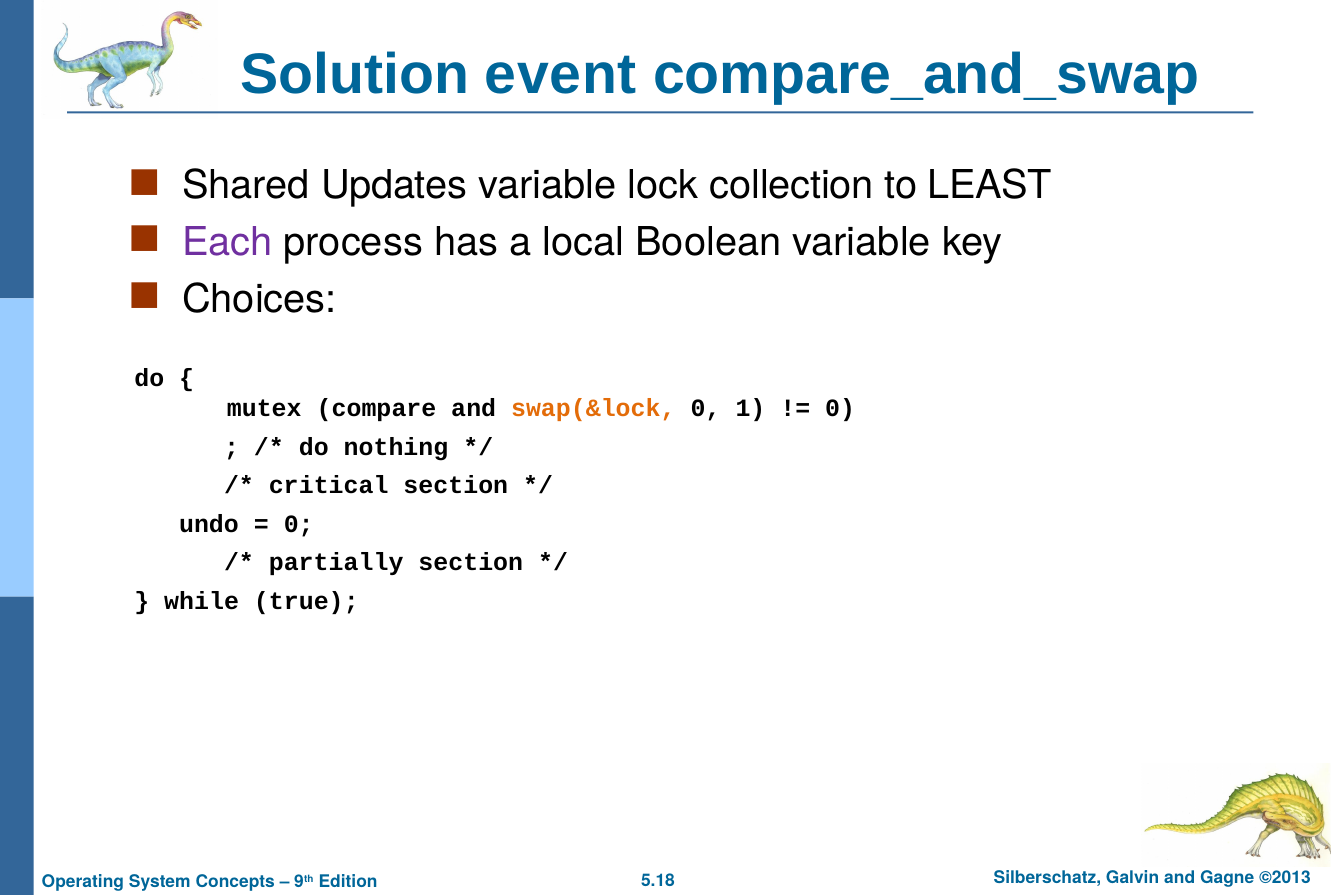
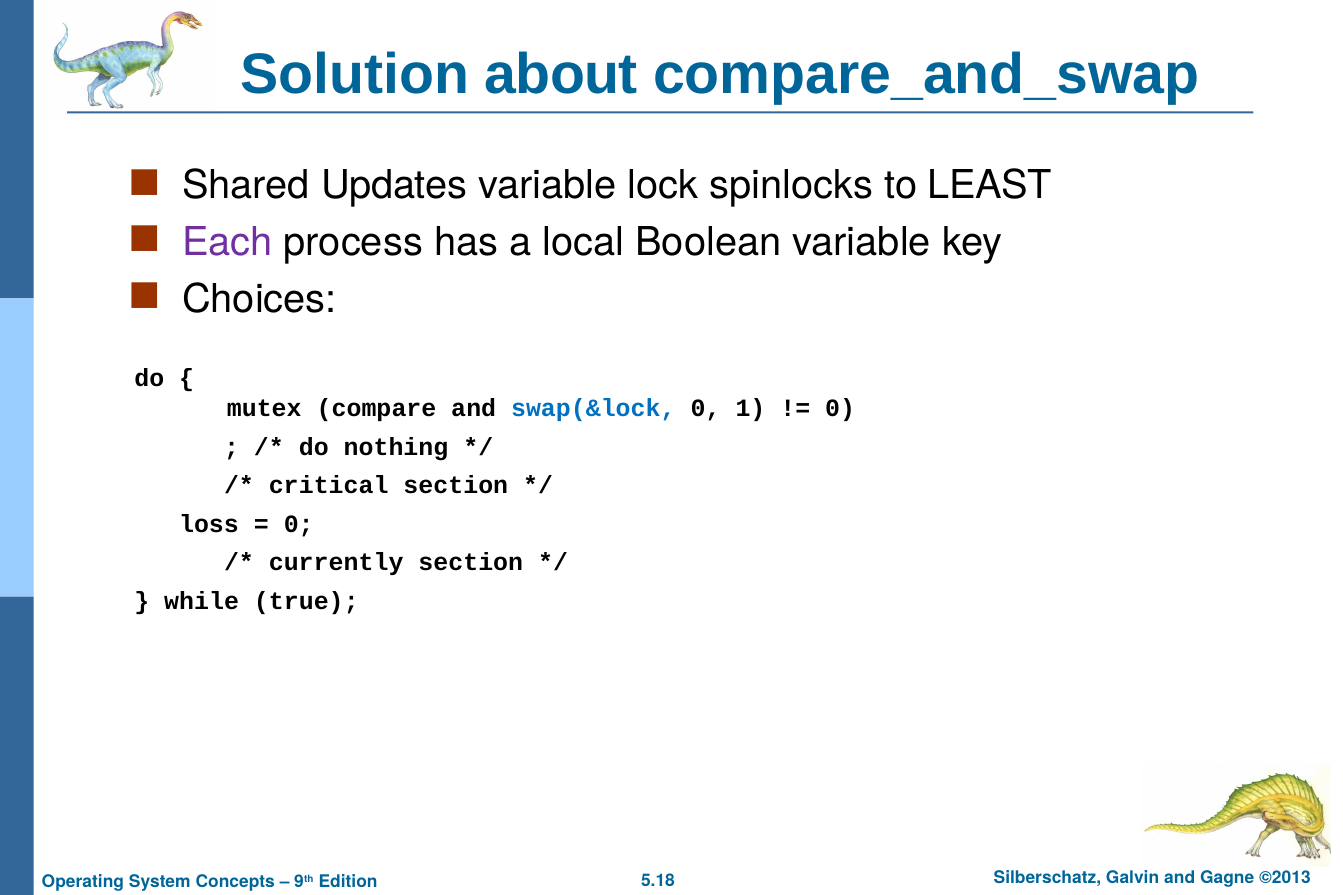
event: event -> about (561, 75)
collection: collection -> spinlocks (792, 186)
swap(&lock colour: orange -> blue (593, 409)
undo: undo -> loss (209, 524)
partially: partially -> currently (336, 563)
